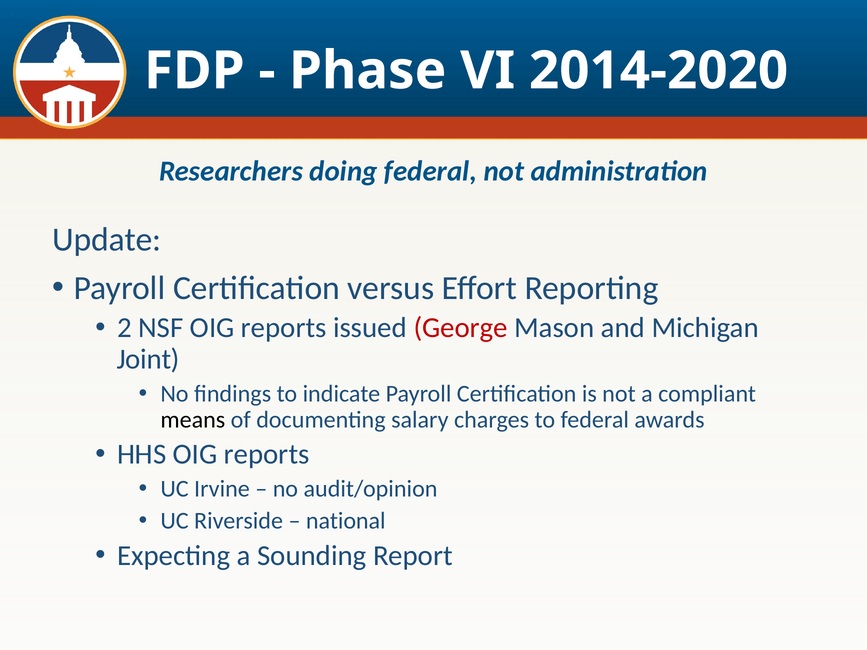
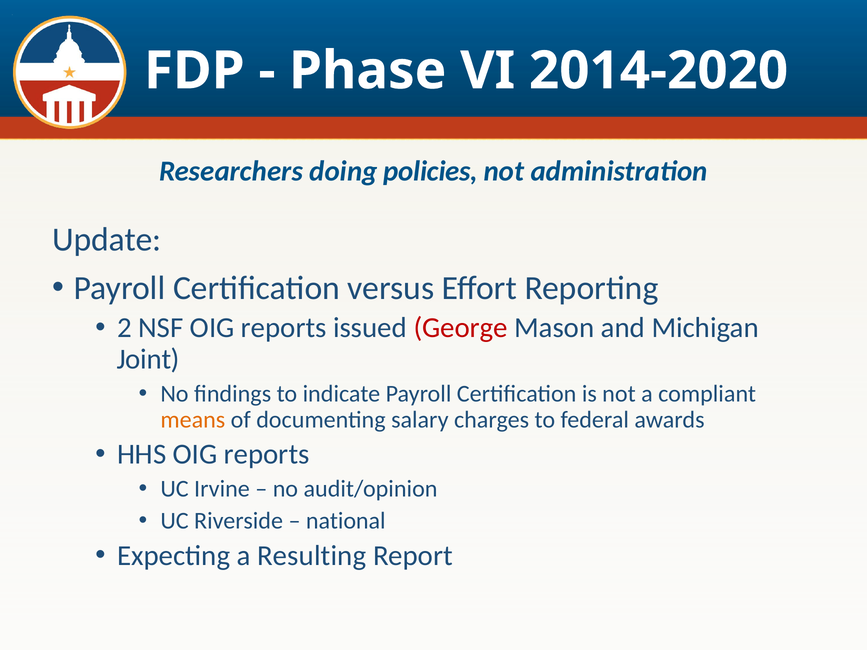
doing federal: federal -> policies (431, 172)
means colour: black -> orange (193, 420)
Sounding: Sounding -> Resulting (312, 556)
